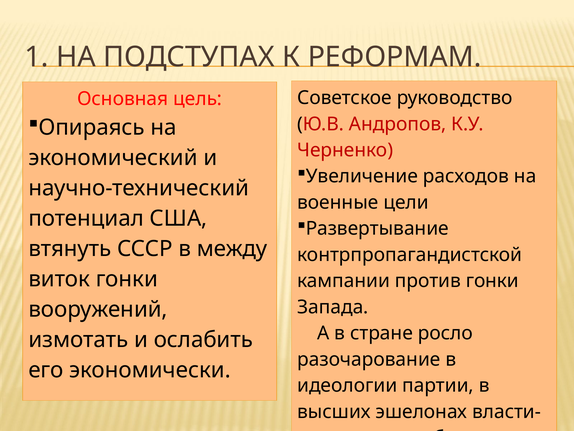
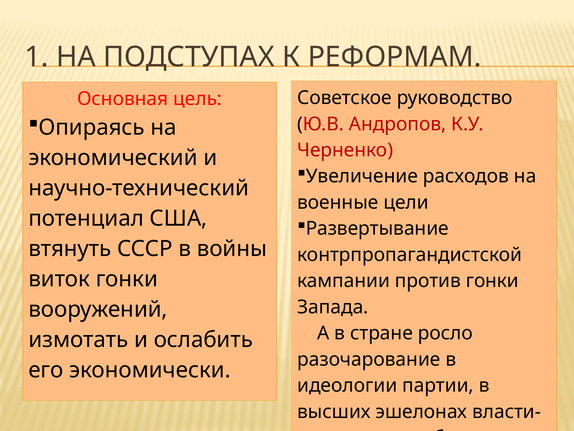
между: между -> войны (232, 249)
